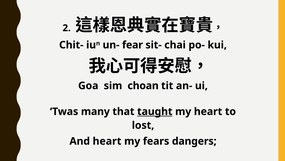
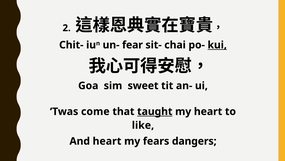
kui underline: none -> present (217, 45)
choan: choan -> sweet (143, 85)
many: many -> come (95, 111)
lost: lost -> like (143, 125)
